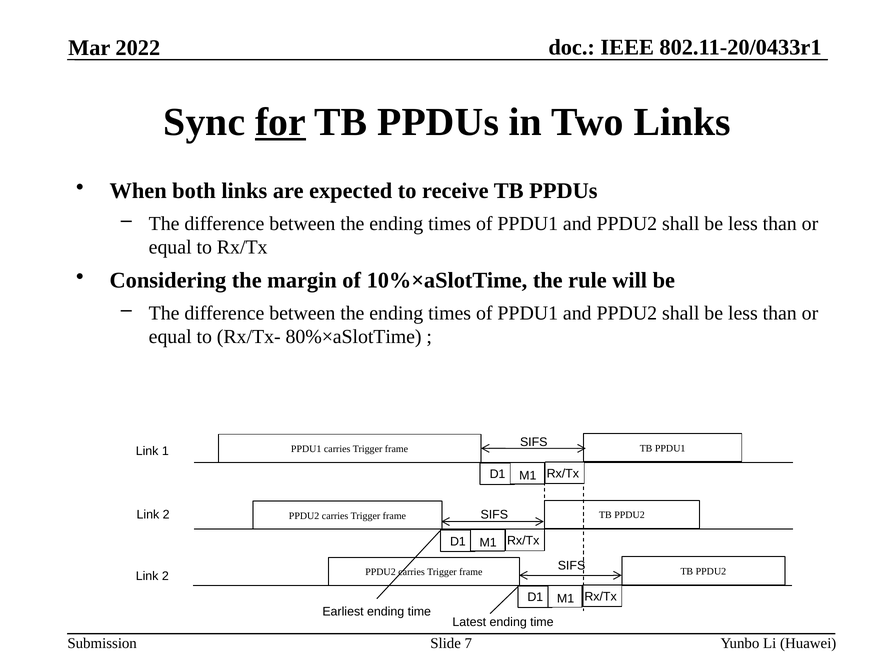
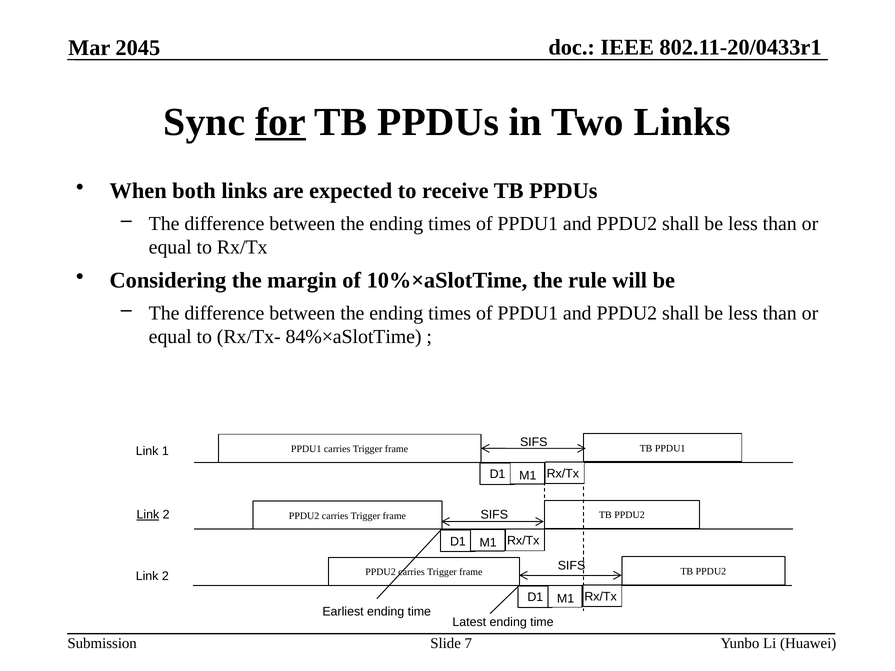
2022: 2022 -> 2045 (138, 48)
80%×aSlotTime: 80%×aSlotTime -> 84%×aSlotTime (354, 337)
Link underline: none -> present (148, 515)
